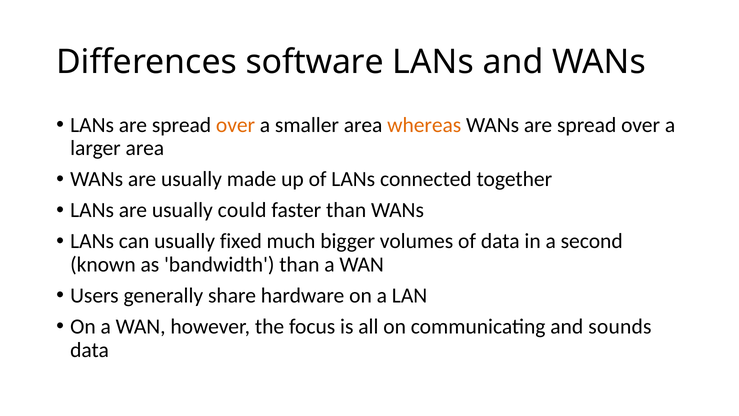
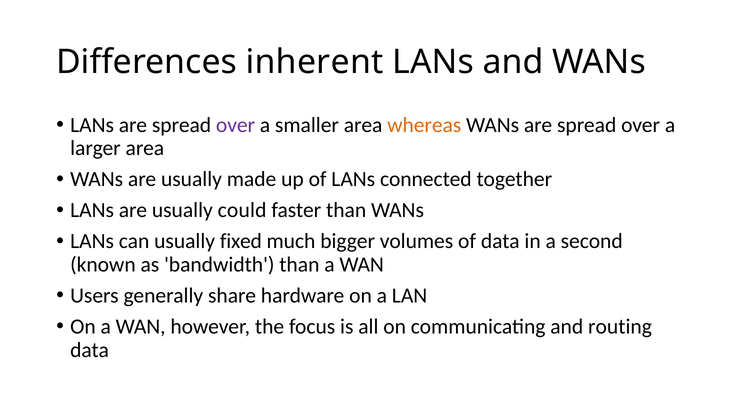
software: software -> inherent (315, 62)
over colour: orange -> purple (236, 125)
sounds: sounds -> routing (620, 326)
